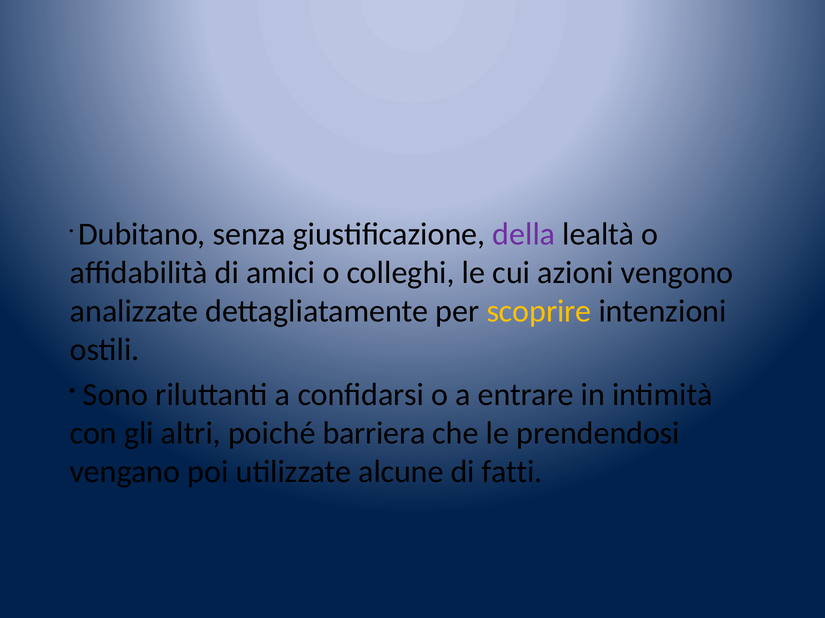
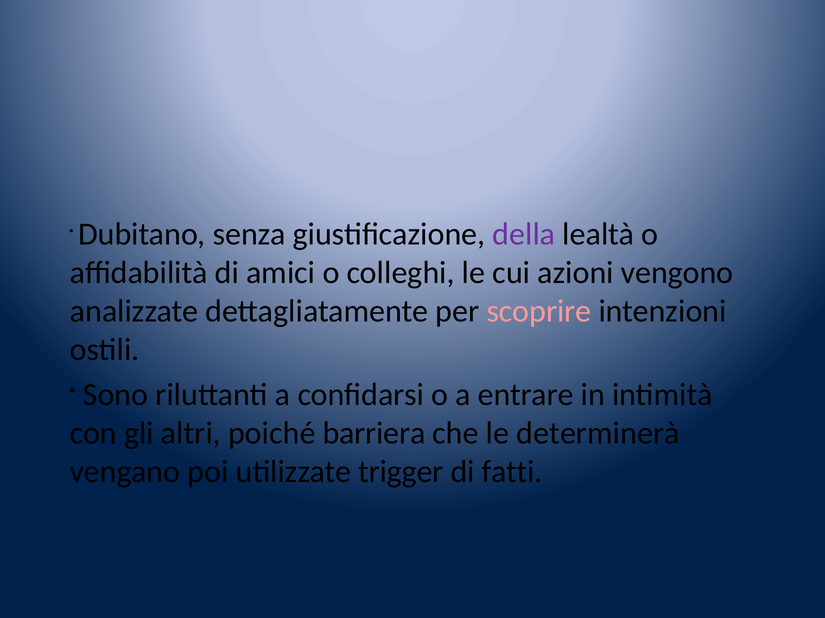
scoprire colour: yellow -> pink (539, 311)
prendendosi: prendendosi -> determinerà (598, 434)
alcune: alcune -> trigger (401, 472)
